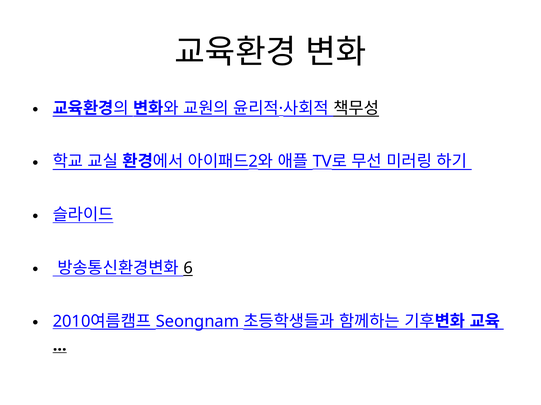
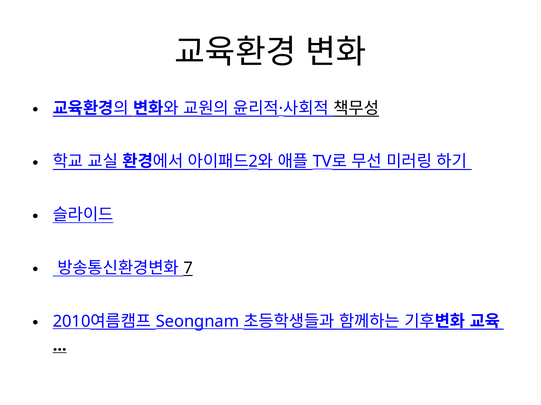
6: 6 -> 7 (188, 269)
